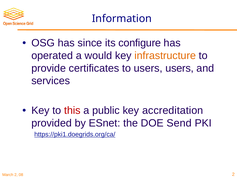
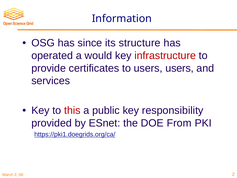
configure: configure -> structure (140, 43)
infrastructure colour: orange -> red (165, 55)
accreditation: accreditation -> responsibility (173, 110)
Send: Send -> From (179, 123)
